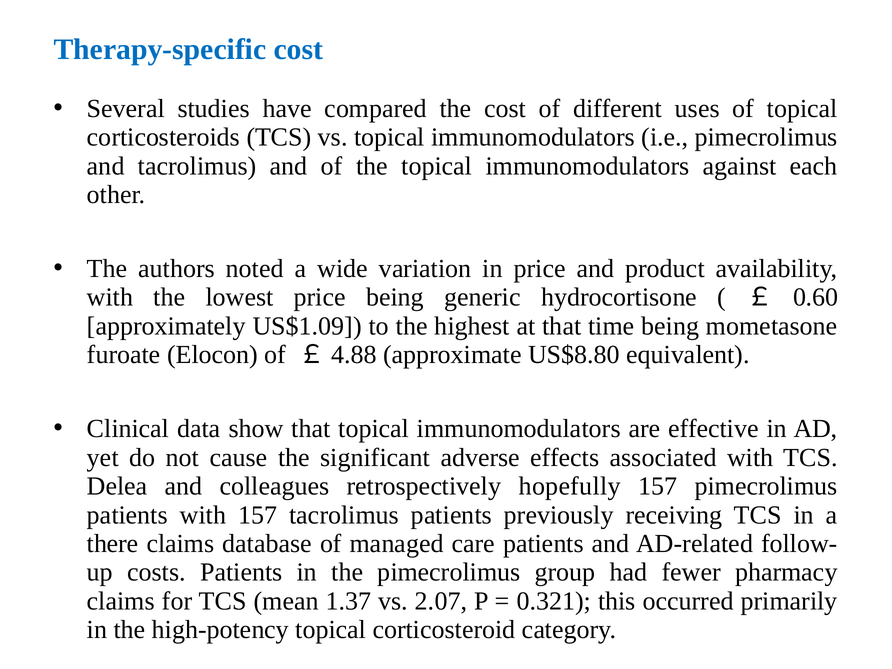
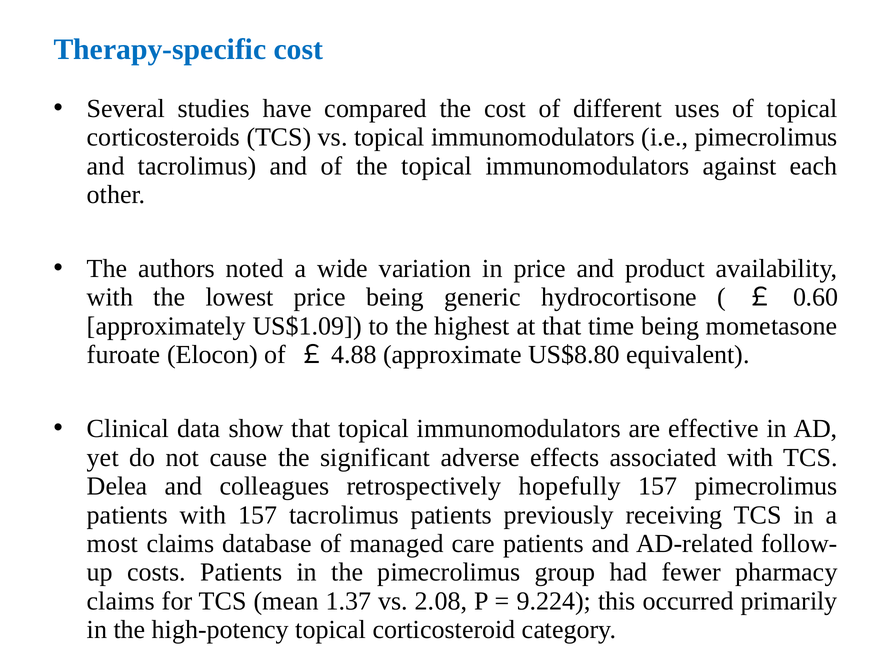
there: there -> most (113, 544)
2.07: 2.07 -> 2.08 (441, 601)
0.321: 0.321 -> 9.224 (554, 601)
